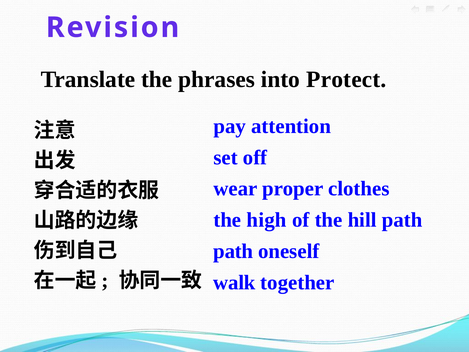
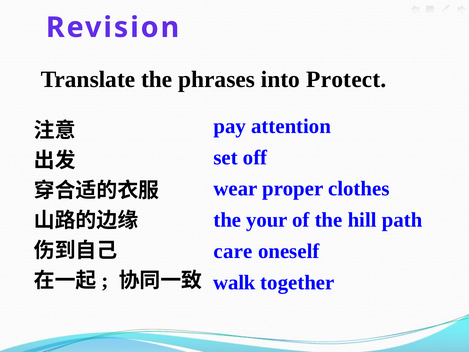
high: high -> your (267, 220)
path: path -> care (233, 251)
